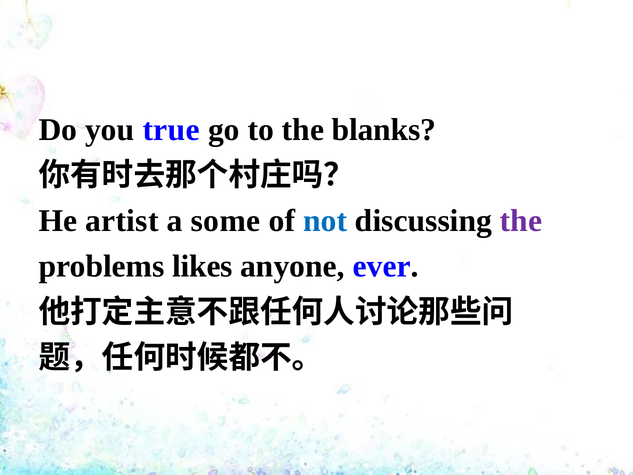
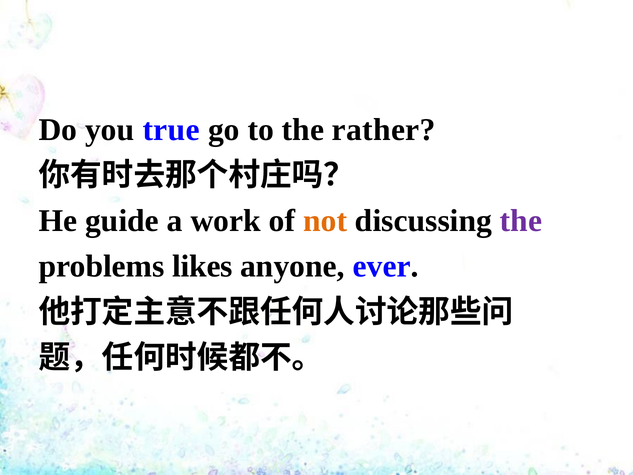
blanks: blanks -> rather (384, 130)
artist: artist -> guide (122, 221)
some: some -> work (226, 221)
not colour: blue -> orange (325, 221)
